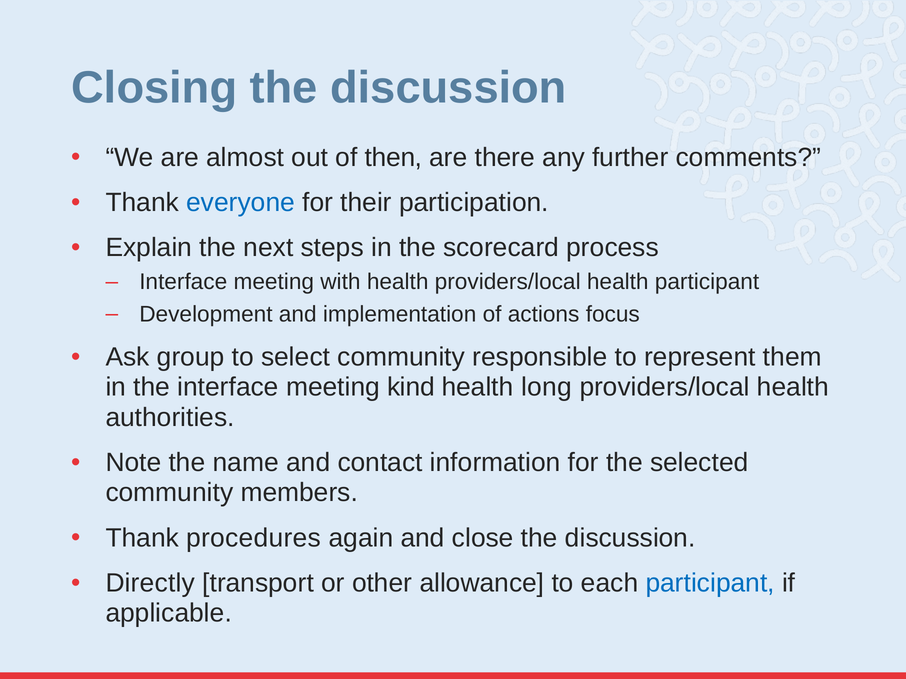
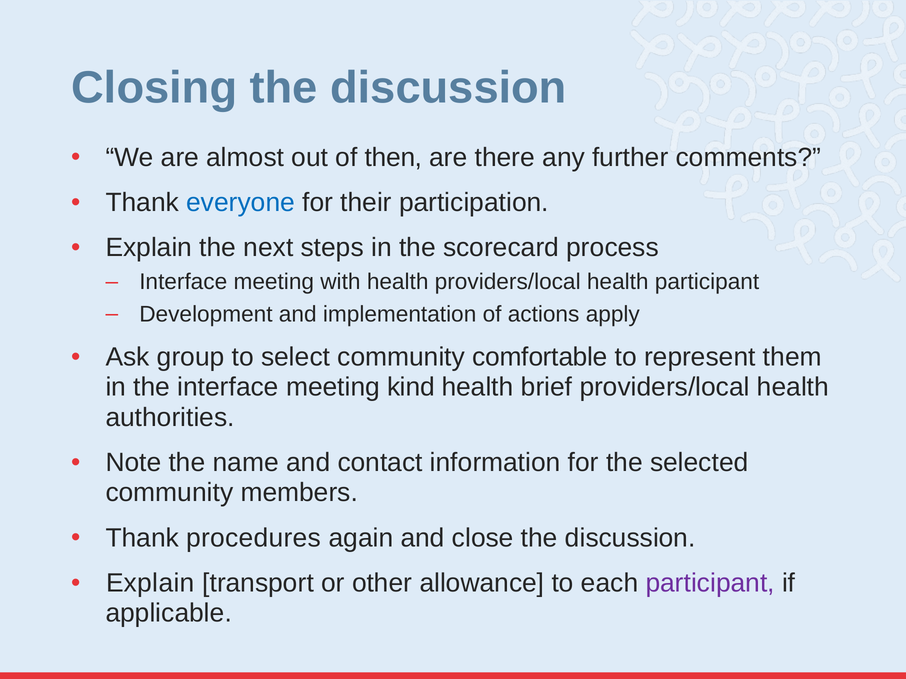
focus: focus -> apply (613, 314)
responsible: responsible -> comfortable (540, 357)
long: long -> brief (547, 388)
Directly: Directly -> Explain (150, 583)
participant colour: blue -> purple (710, 583)
